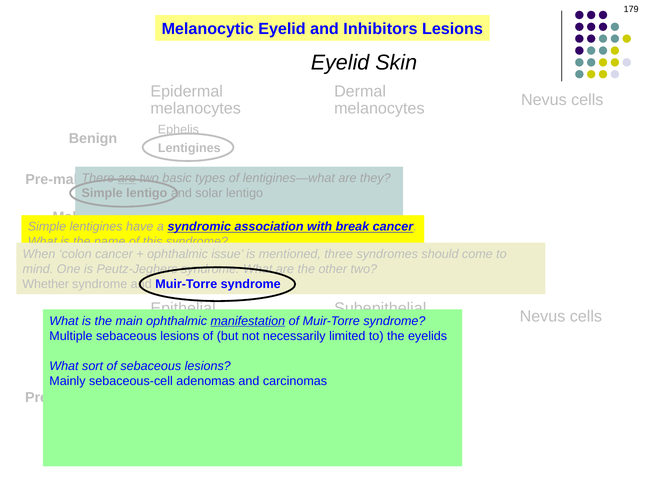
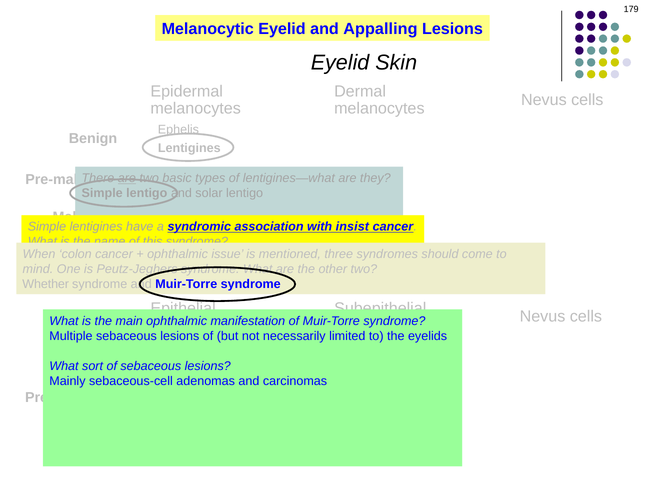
Inhibitors: Inhibitors -> Appalling (380, 29)
break: break -> insist (352, 227)
manifestation underline: present -> none (248, 321)
